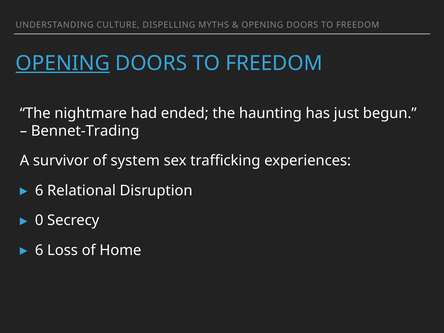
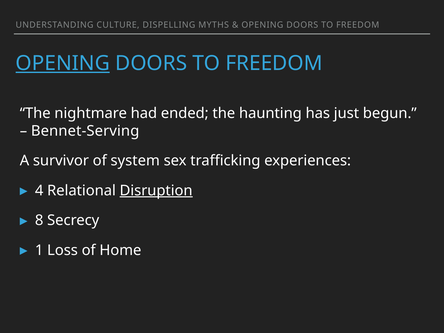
Bennet-Trading: Bennet-Trading -> Bennet-Serving (85, 131)
6: 6 -> 4 (39, 191)
Disruption underline: none -> present (156, 191)
0: 0 -> 8 (39, 220)
6: 6 -> 1 (39, 250)
